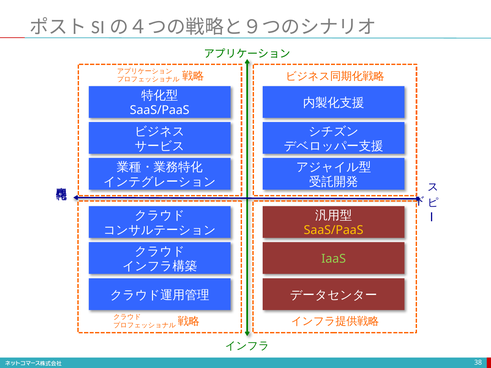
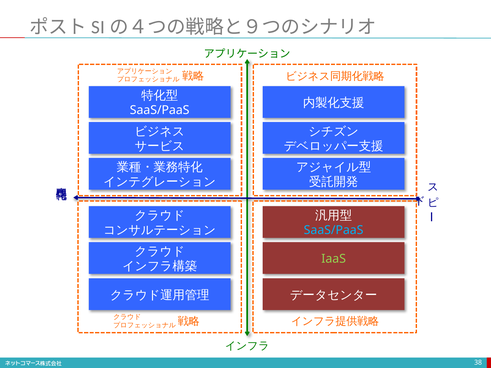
SaaS/PaaS colour: yellow -> light blue (334, 230)
